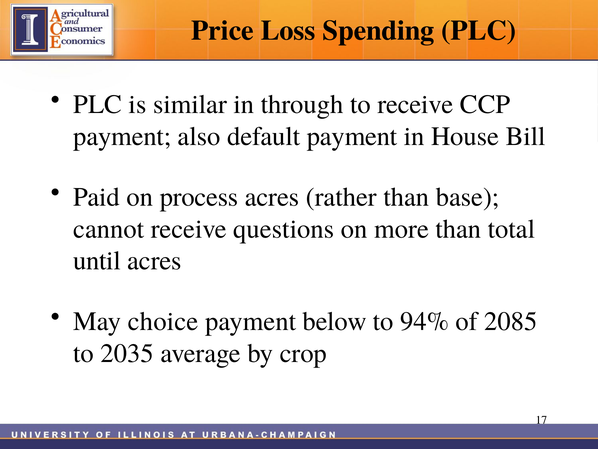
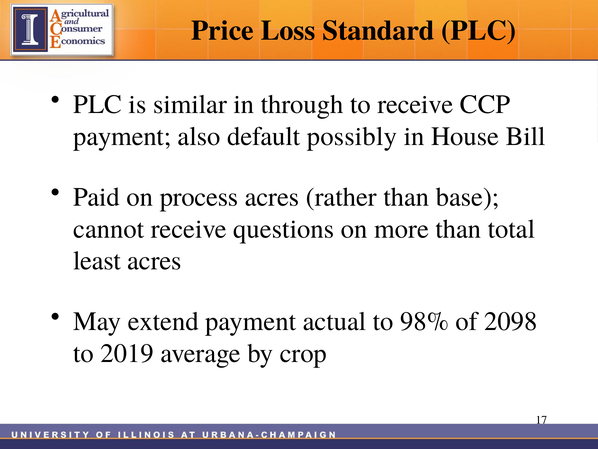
Spending: Spending -> Standard (379, 30)
default payment: payment -> possibly (352, 136)
until: until -> least (97, 261)
choice: choice -> extend (163, 321)
below: below -> actual (334, 321)
94%: 94% -> 98% (425, 321)
2085: 2085 -> 2098 (511, 321)
2035: 2035 -> 2019 (127, 353)
